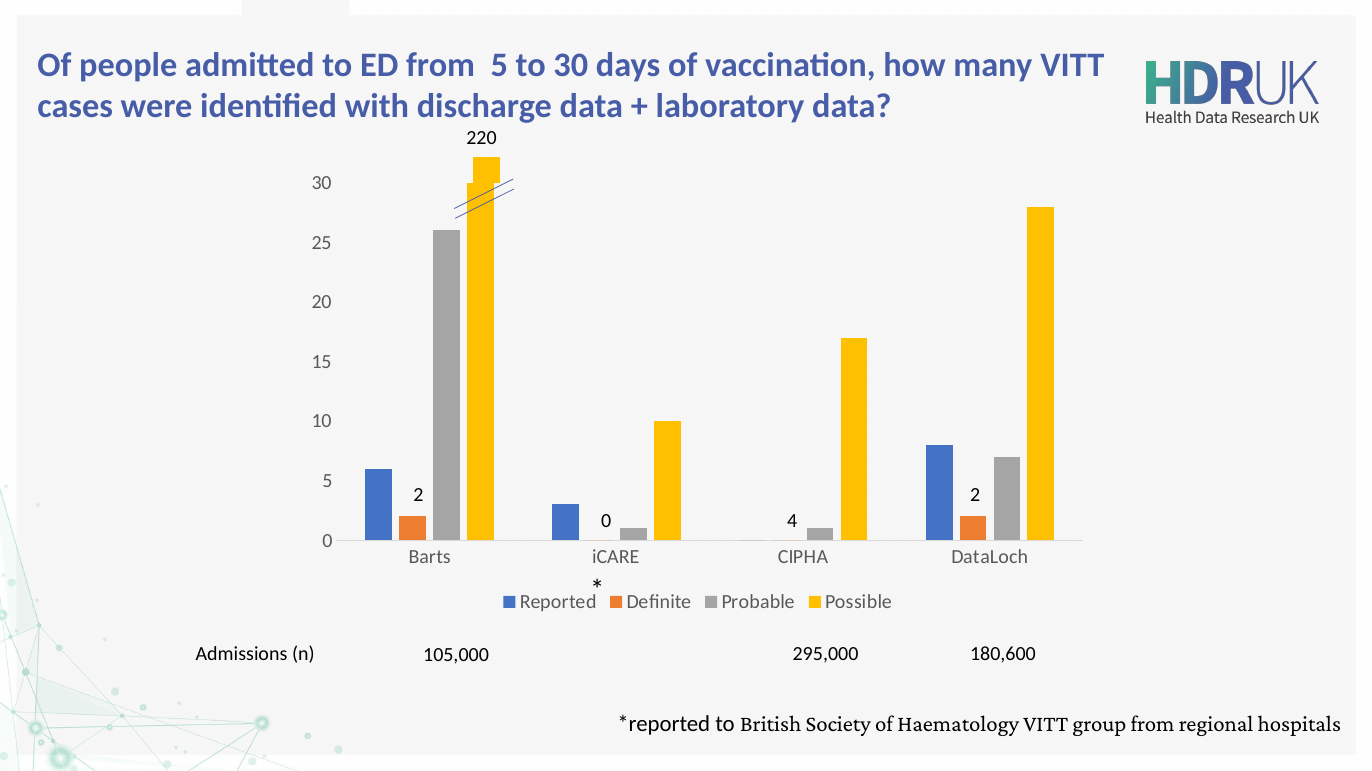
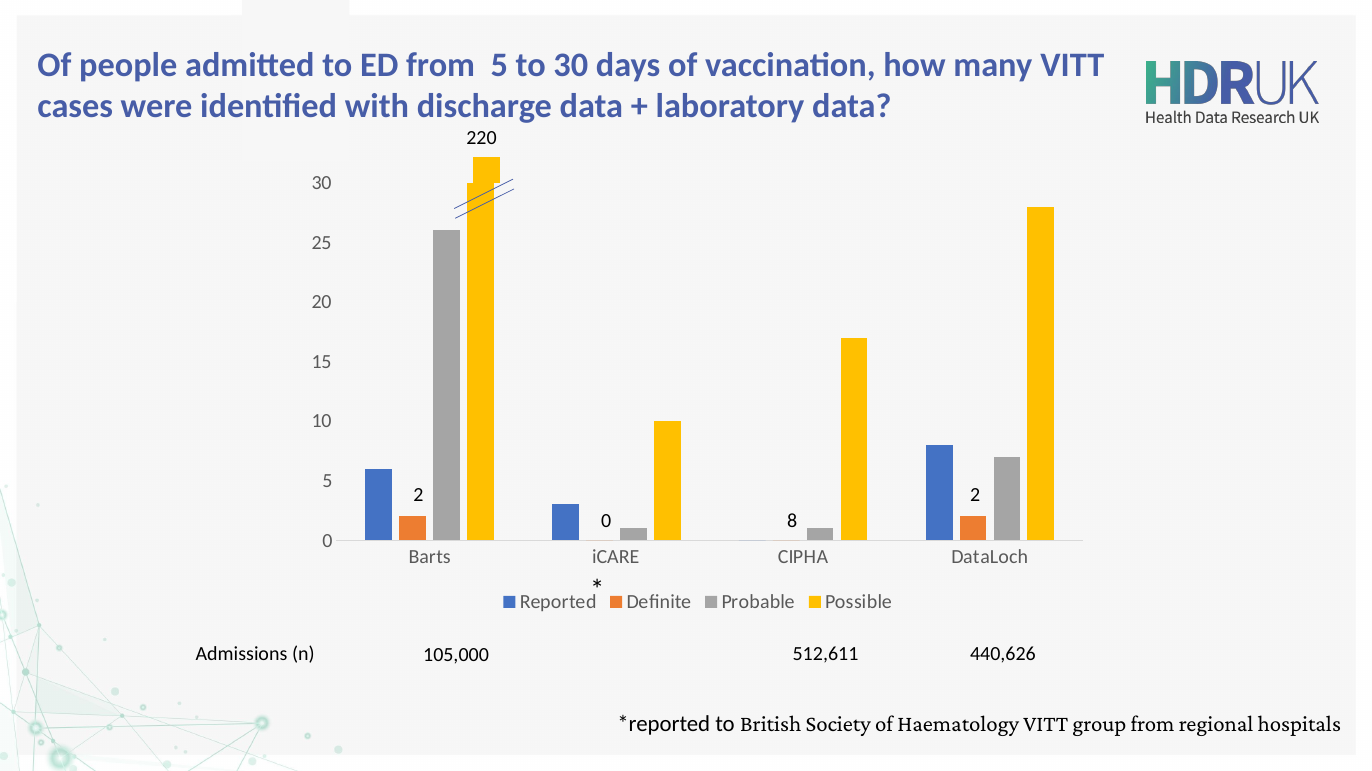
4: 4 -> 8 (792, 522)
180,600: 180,600 -> 440,626 (1003, 655)
295,000: 295,000 -> 512,611 (826, 655)
